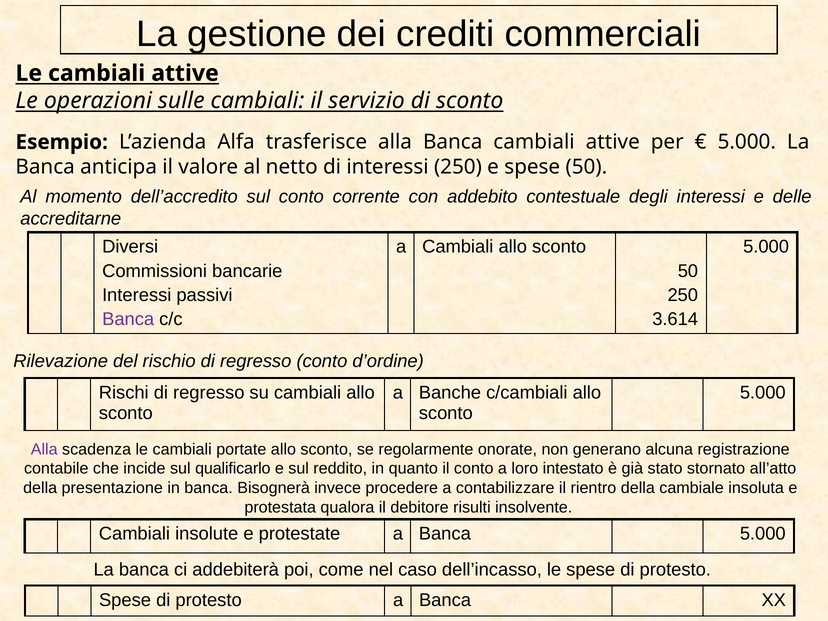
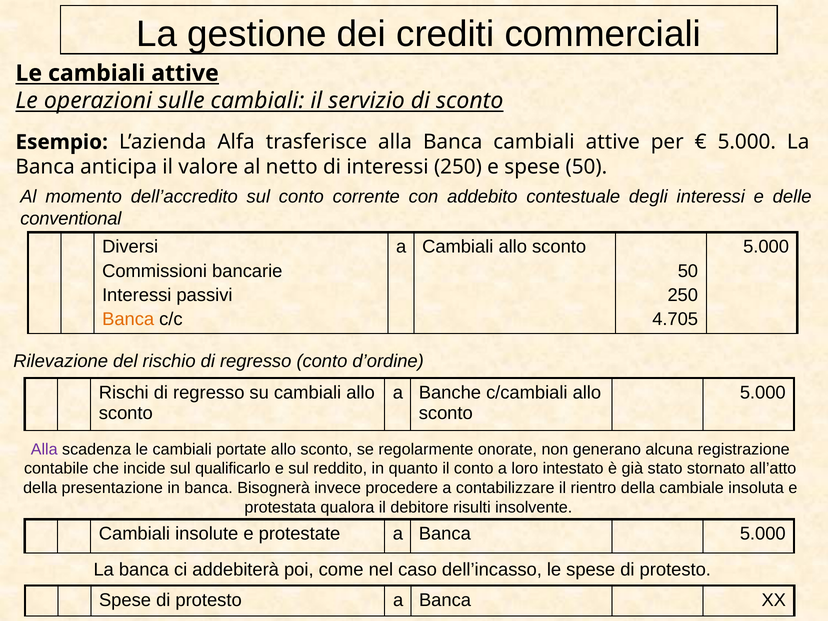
accreditarne: accreditarne -> conventional (71, 219)
Banca colour: purple -> orange (128, 319)
3.614: 3.614 -> 4.705 (675, 319)
